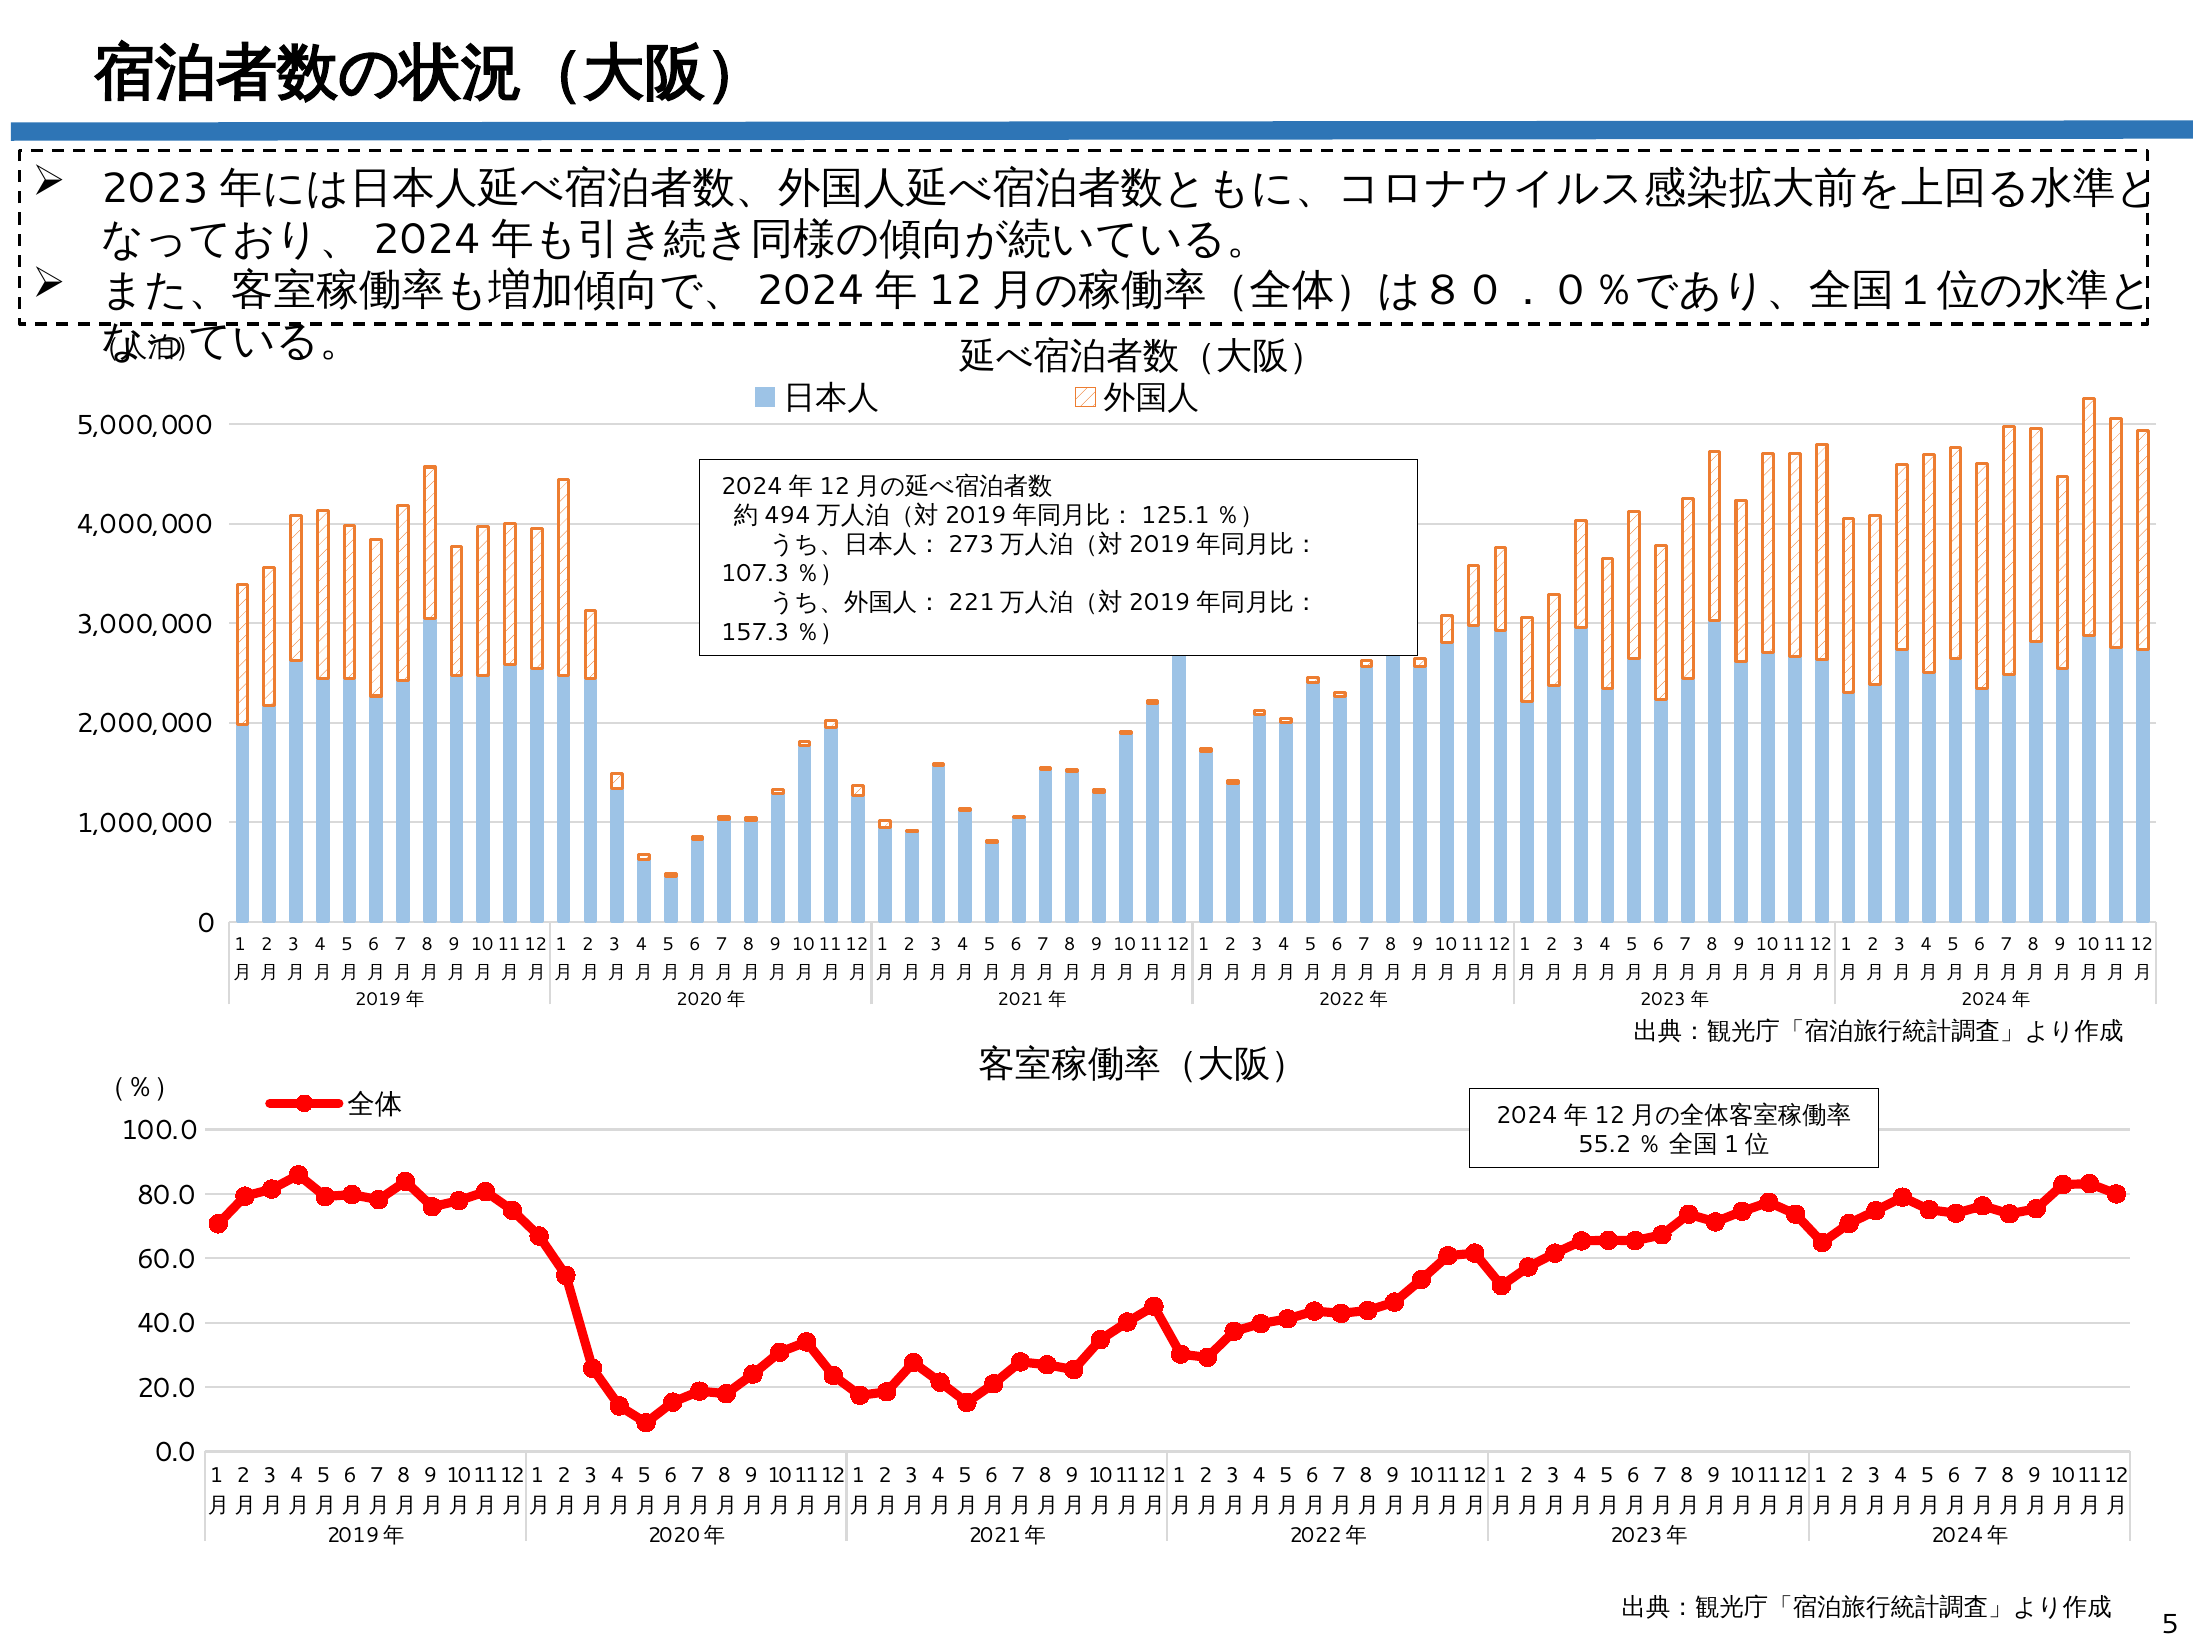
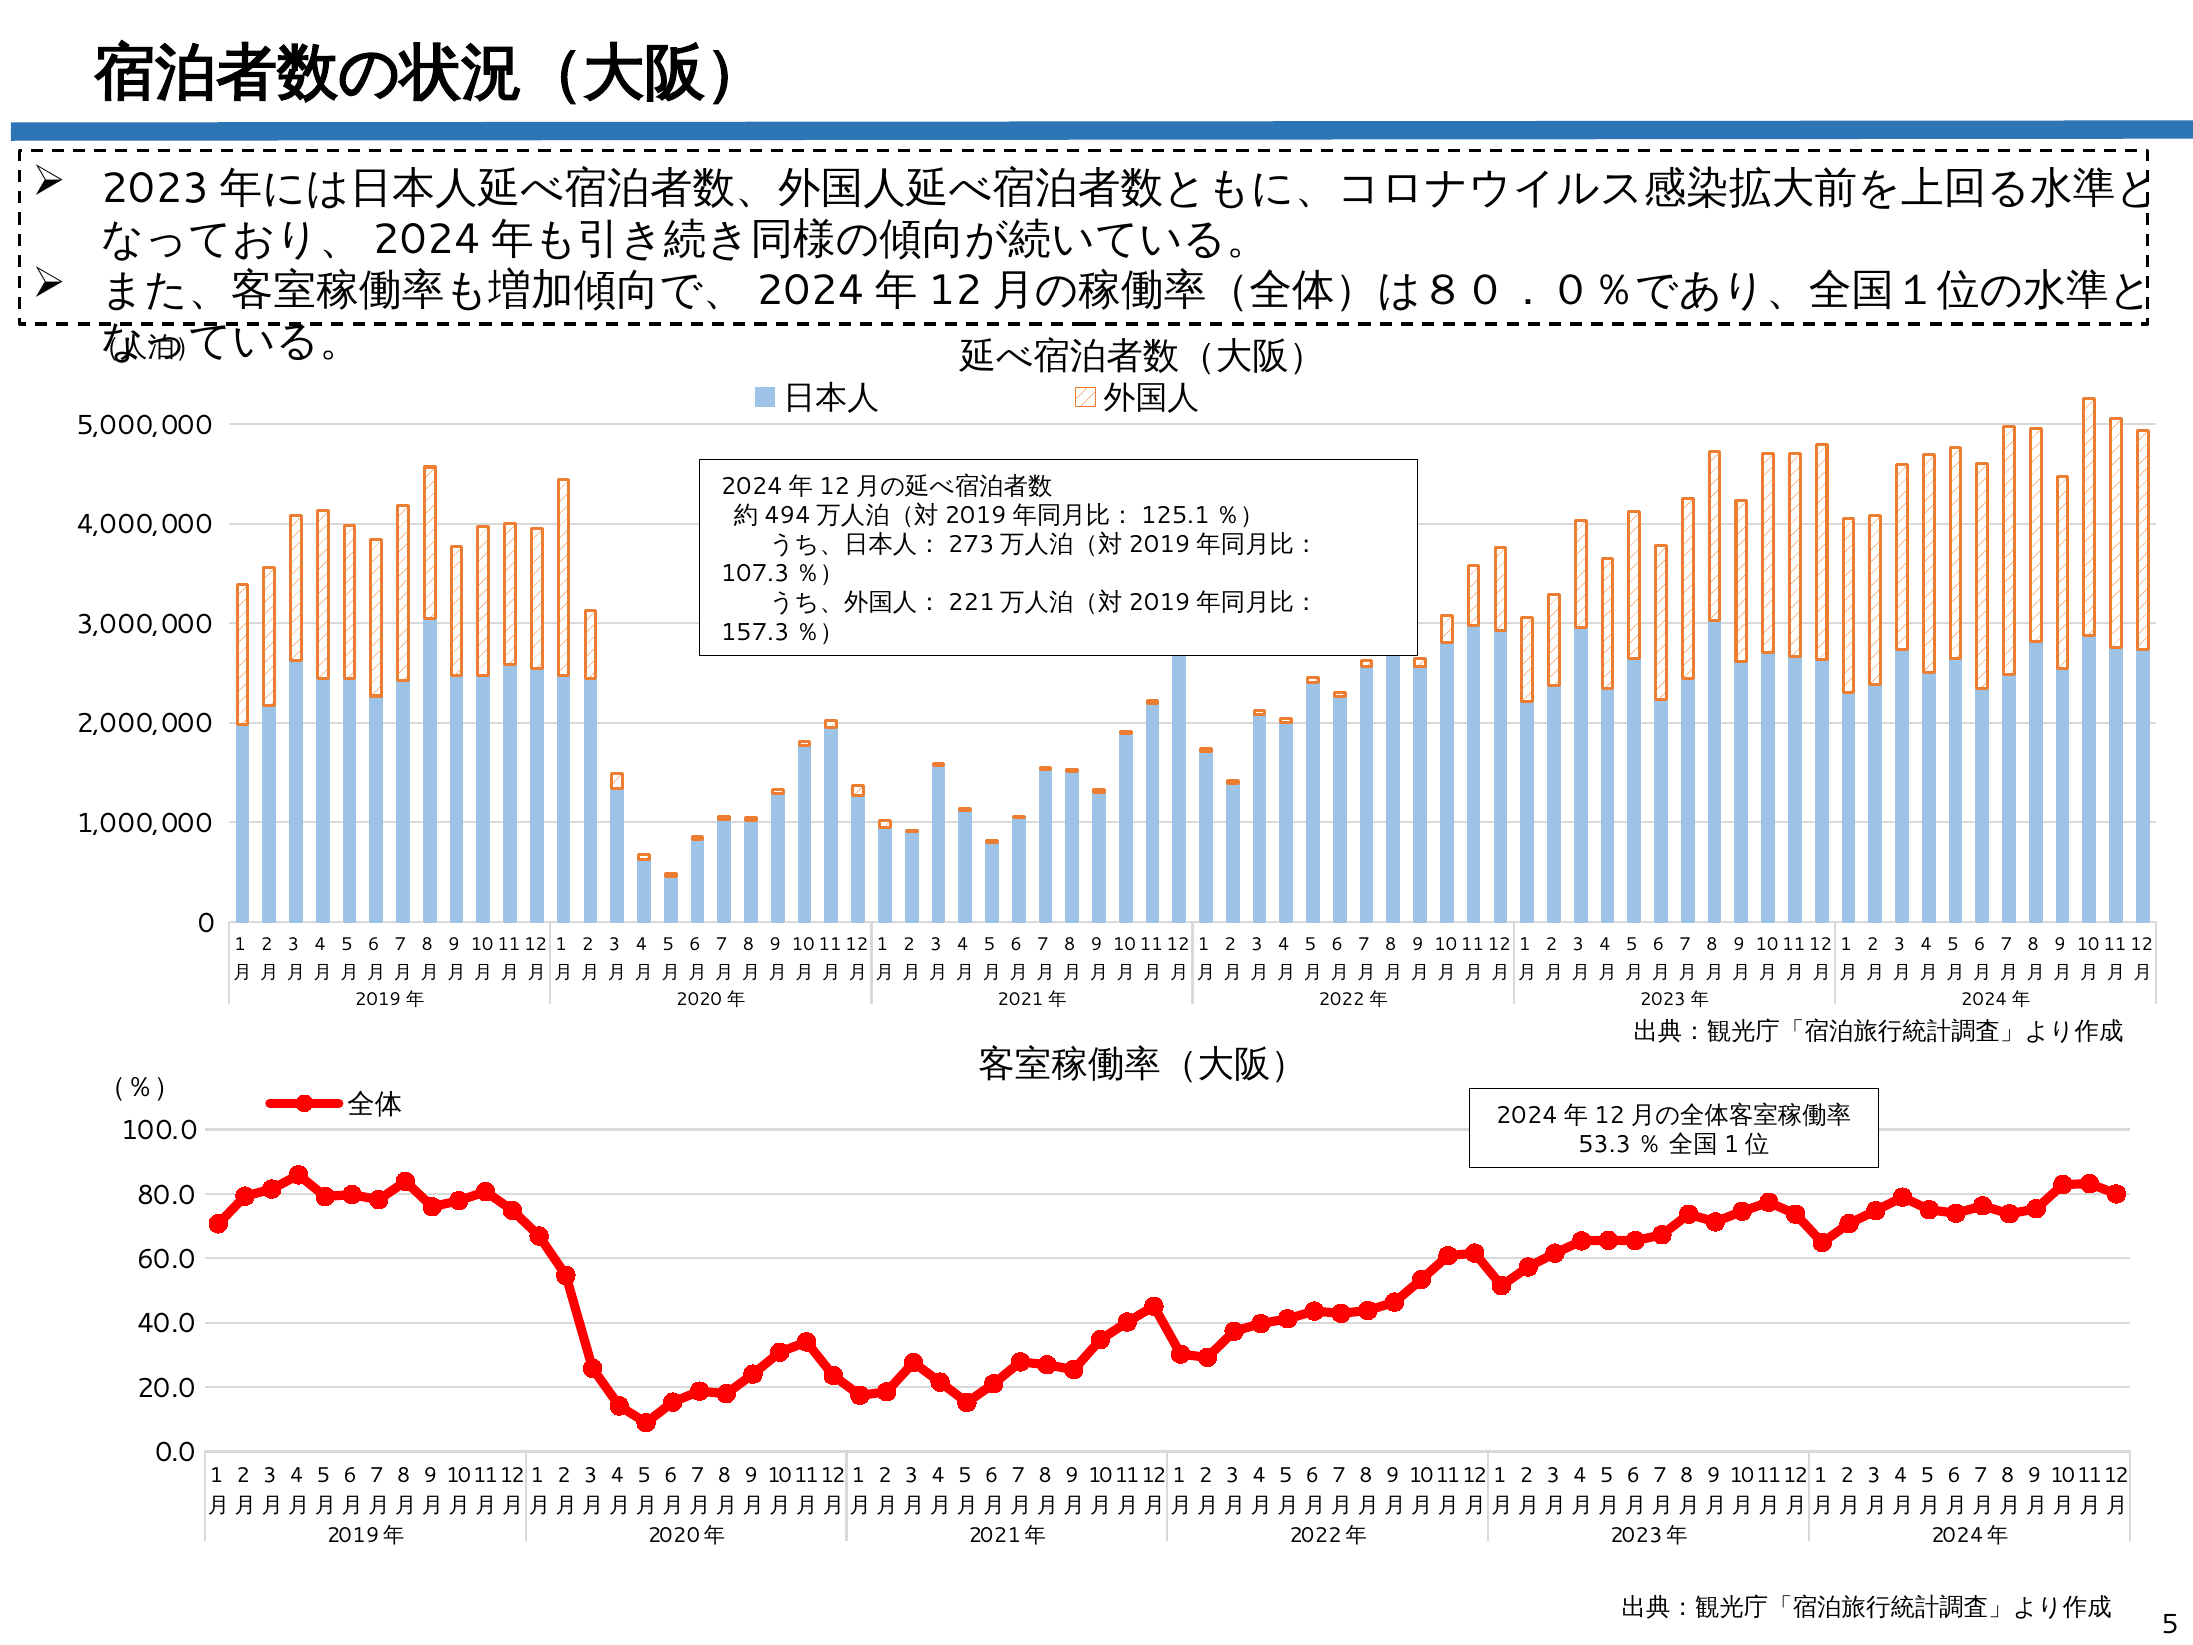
55.2: 55.2 -> 53.3 (1605, 1144)
